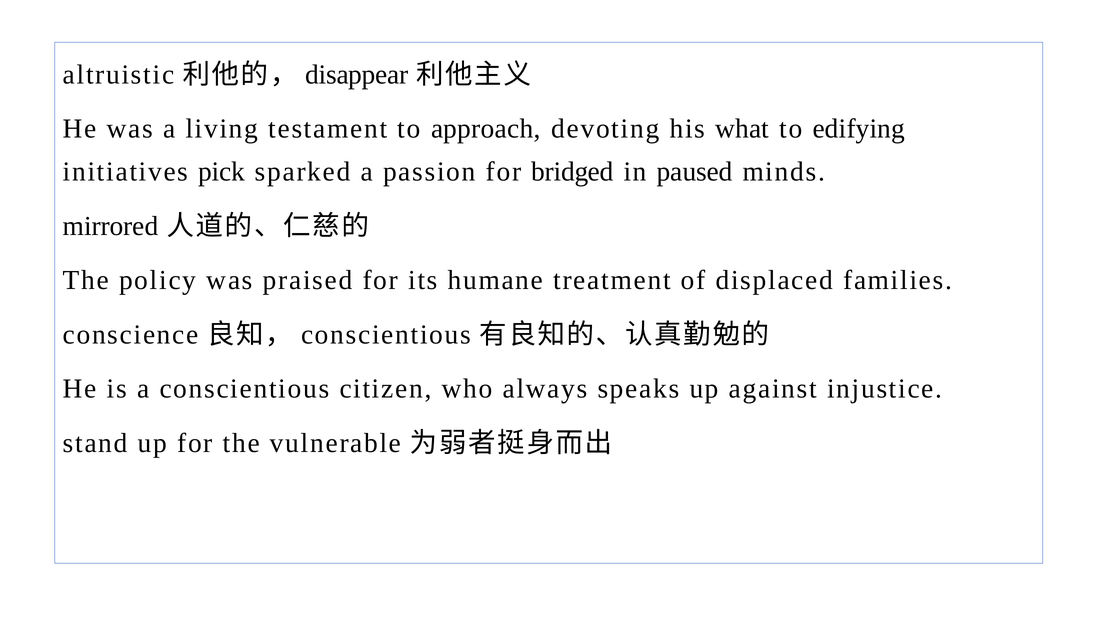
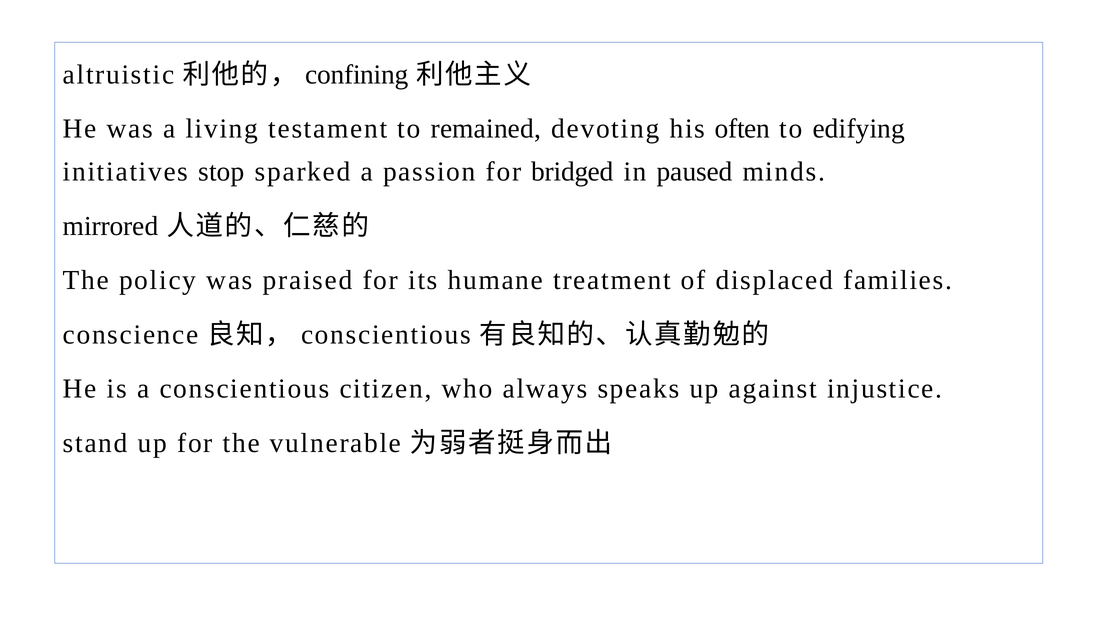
disappear: disappear -> confining (357, 75)
approach: approach -> remained (486, 129)
what: what -> often (742, 129)
pick: pick -> stop (221, 172)
